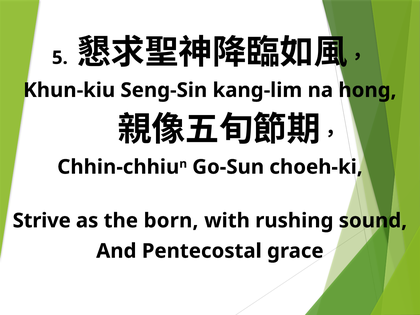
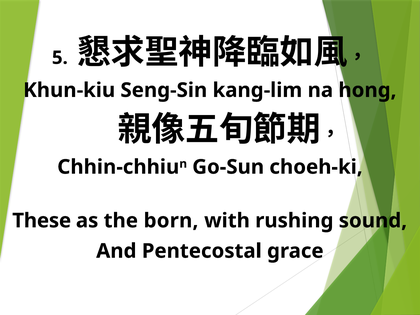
Strive: Strive -> These (42, 221)
